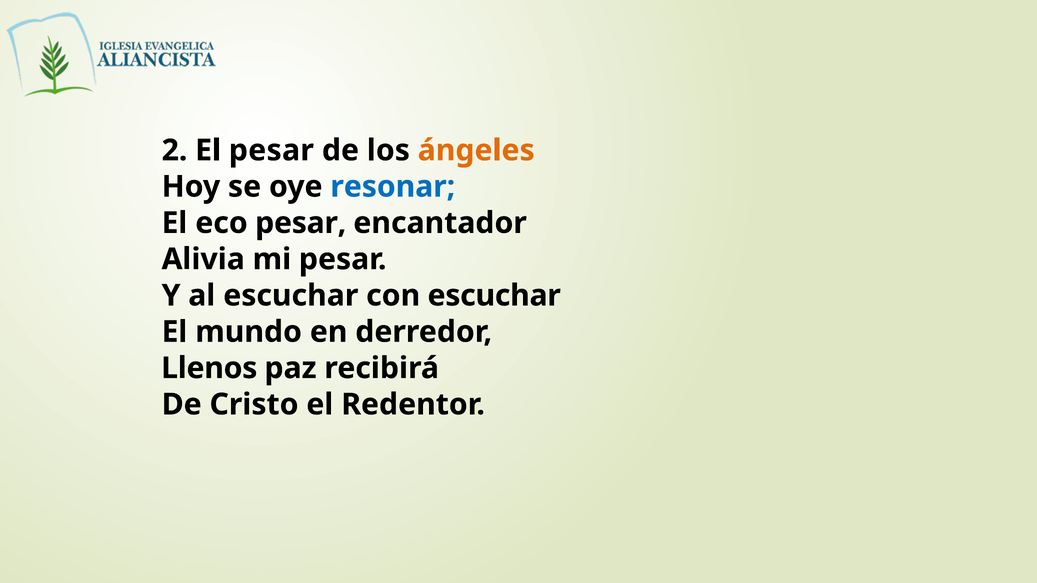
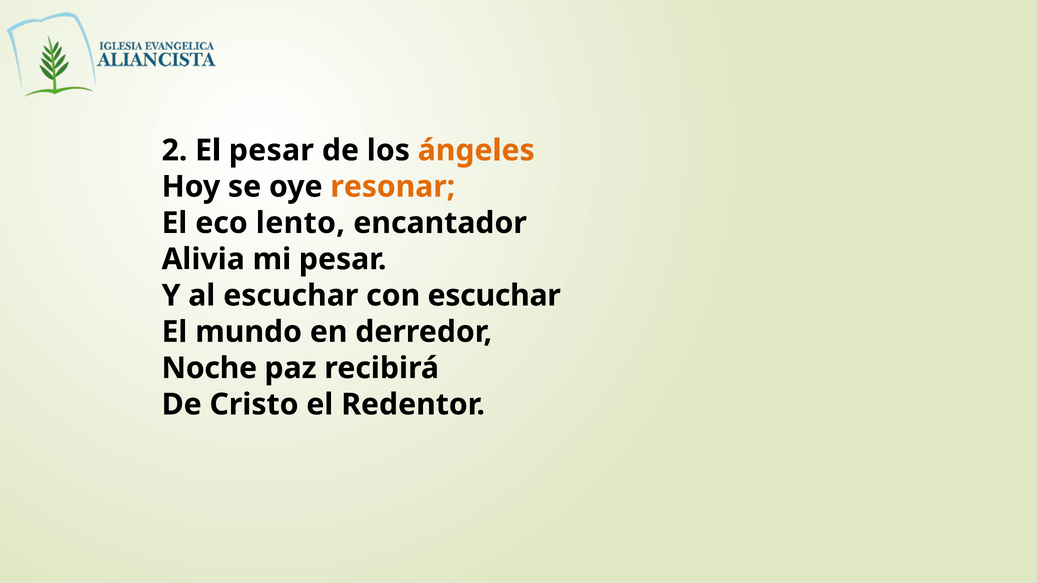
resonar colour: blue -> orange (393, 187)
eco pesar: pesar -> lento (300, 223)
Llenos: Llenos -> Noche (209, 368)
